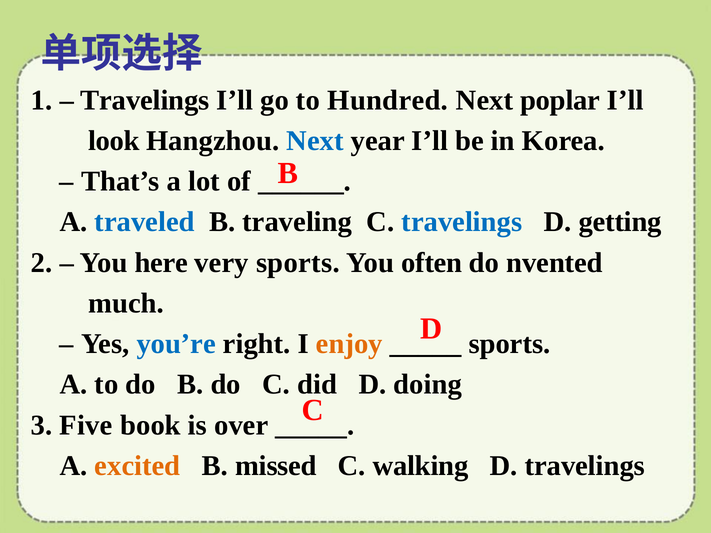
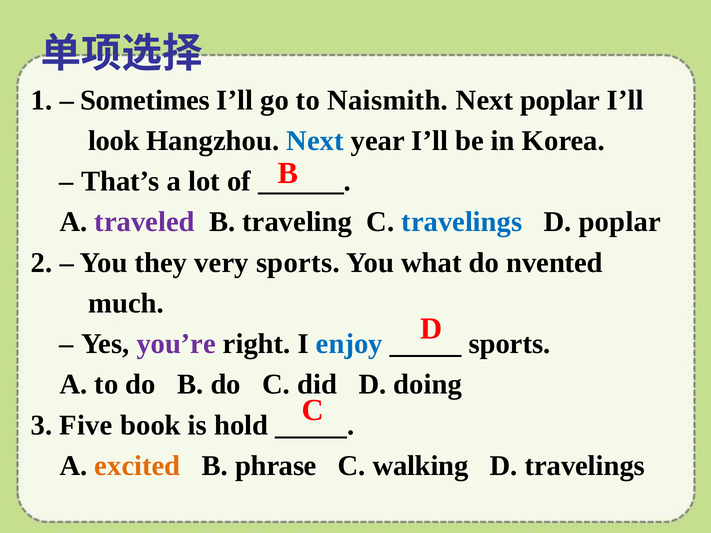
Travelings: Travelings -> Sometimes (145, 100)
Hundred: Hundred -> Naismith (388, 100)
traveled colour: blue -> purple (145, 222)
D getting: getting -> poplar (620, 222)
here: here -> they (161, 263)
often: often -> what (432, 263)
you’re colour: blue -> purple (176, 344)
enjoy colour: orange -> blue (349, 344)
over: over -> hold (241, 425)
missed: missed -> phrase (276, 466)
